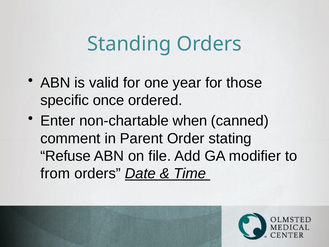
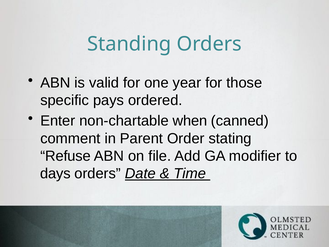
once: once -> pays (109, 100)
from: from -> days (55, 173)
